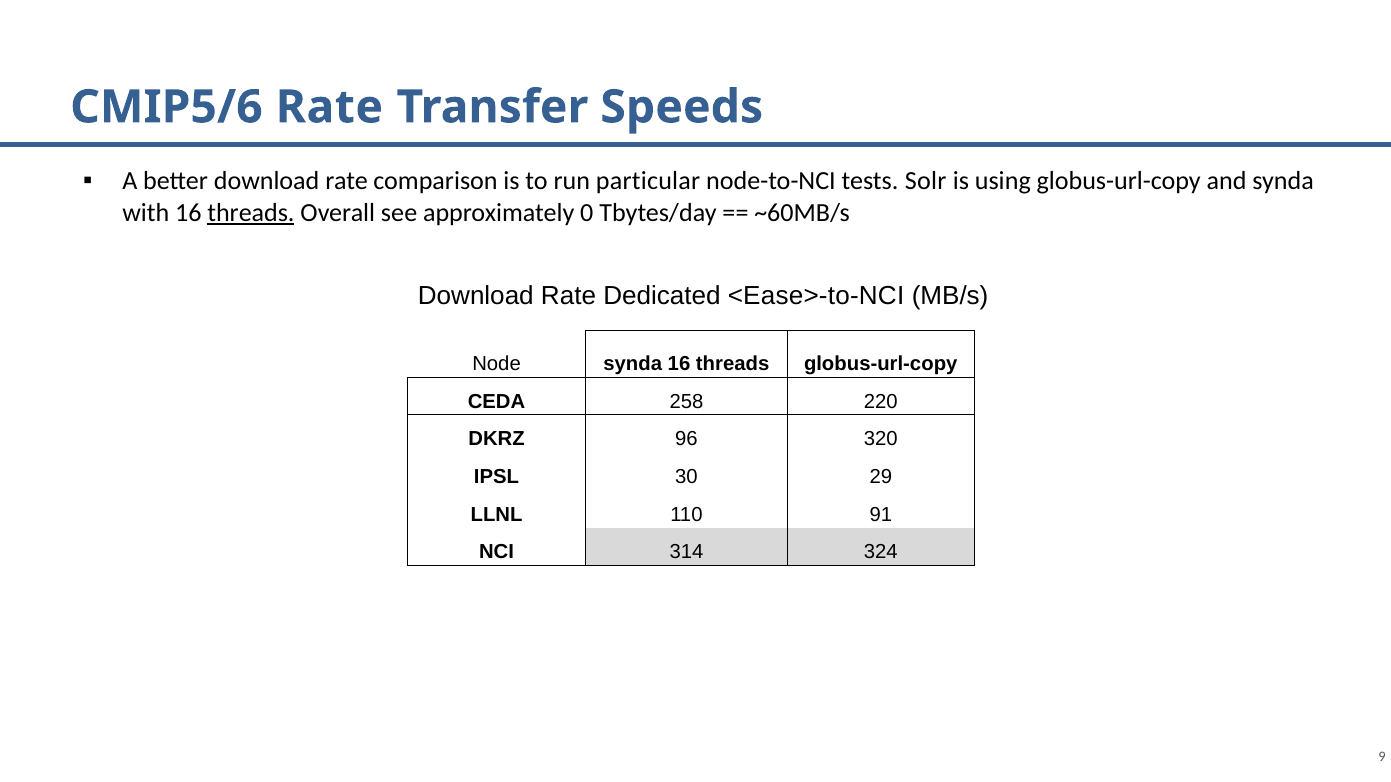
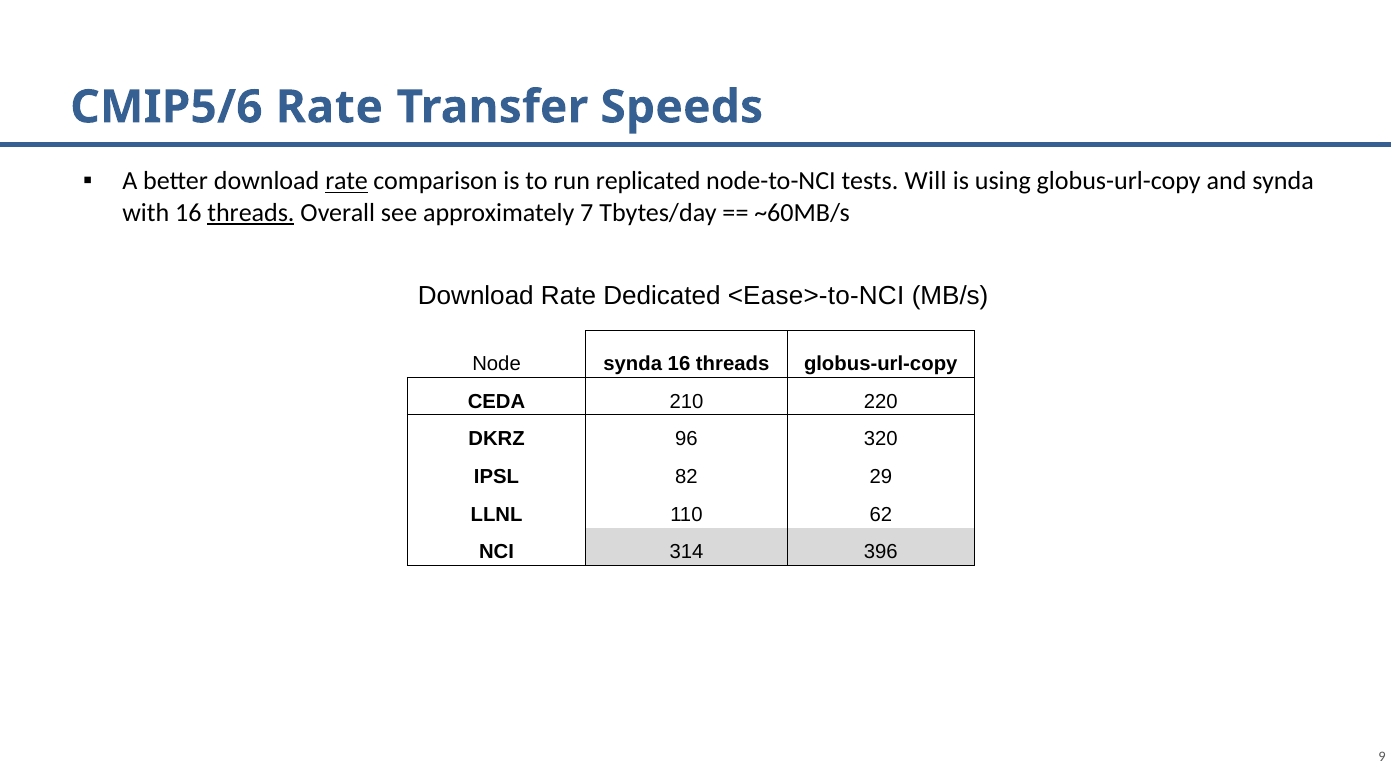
rate underline: none -> present (347, 181)
particular: particular -> replicated (648, 181)
Solr: Solr -> Will (926, 181)
0: 0 -> 7 (587, 213)
258: 258 -> 210 (686, 402)
30: 30 -> 82 (686, 477)
91: 91 -> 62 (881, 515)
324: 324 -> 396 (881, 552)
